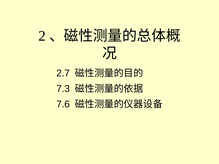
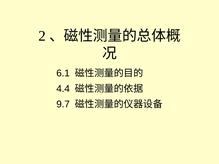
2.7: 2.7 -> 6.1 (63, 73)
7.3: 7.3 -> 4.4 (63, 89)
7.6: 7.6 -> 9.7 (63, 104)
